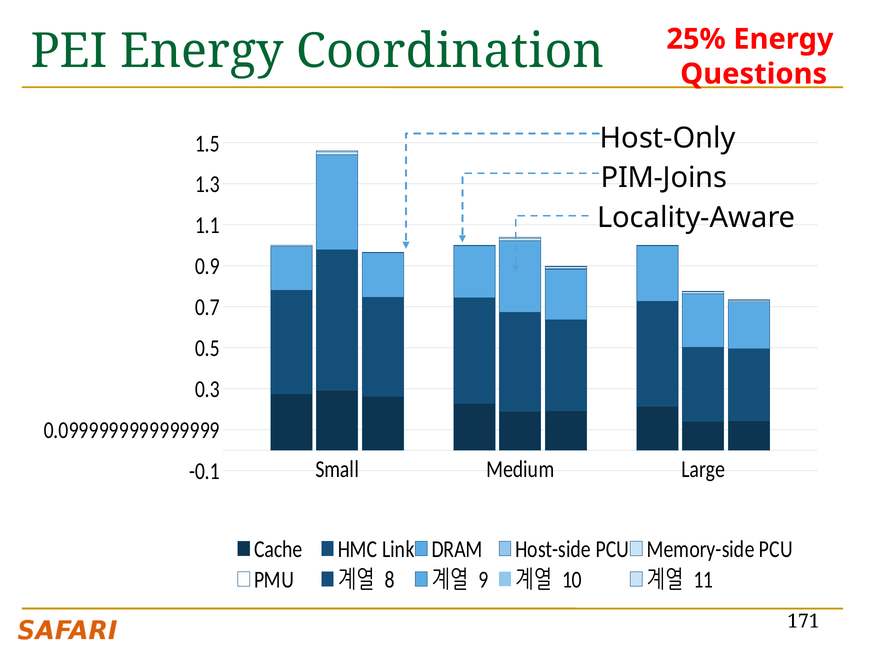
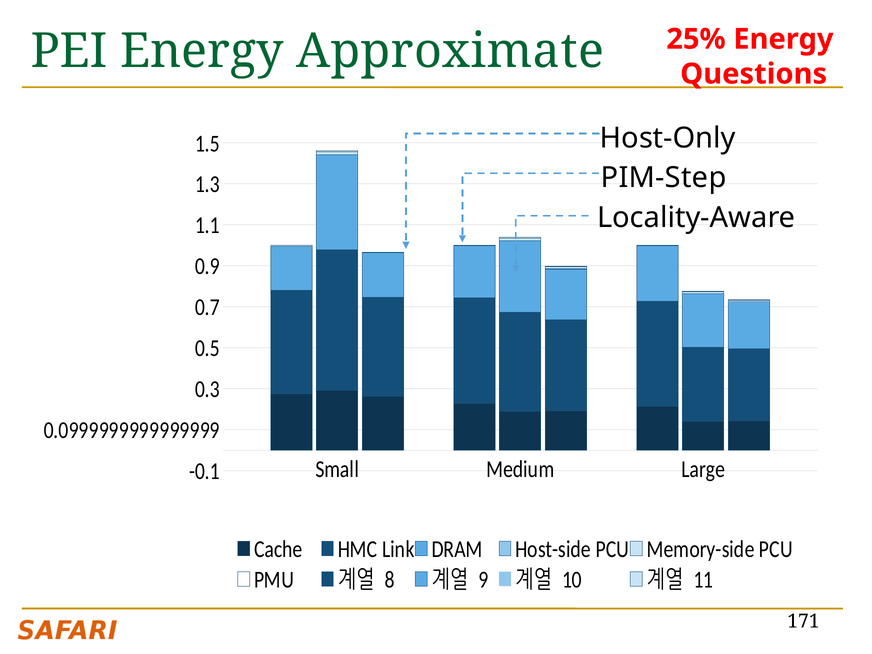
Coordination: Coordination -> Approximate (450, 51)
PIM-Joins: PIM-Joins -> PIM-Step (664, 178)
